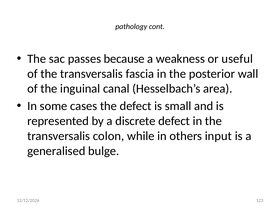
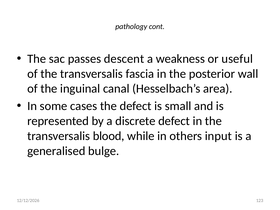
because: because -> descent (124, 59)
colon: colon -> blood (109, 136)
